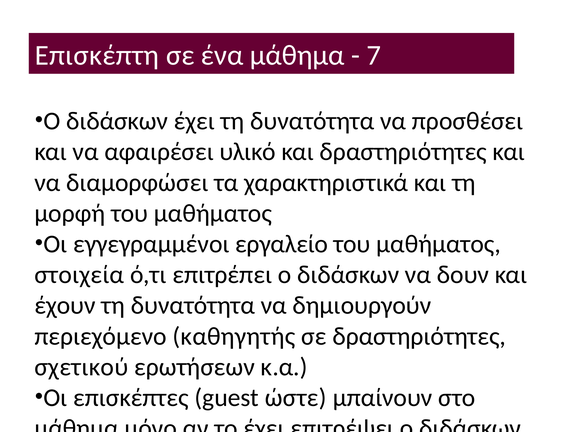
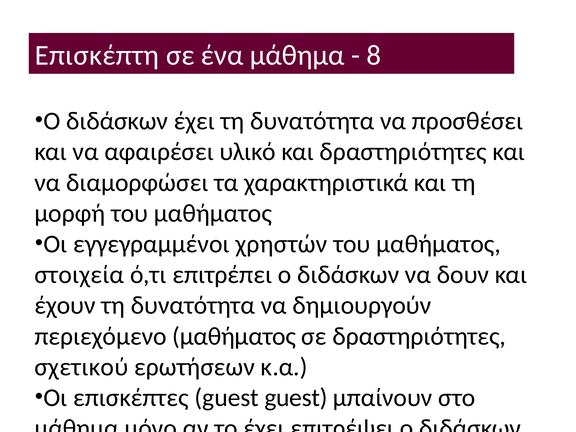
7: 7 -> 8 (374, 55)
εργαλείο: εργαλείο -> χρηστών (281, 244)
περιεχόμενο καθηγητής: καθηγητής -> μαθήματος (234, 336)
guest ώστε: ώστε -> guest (296, 398)
